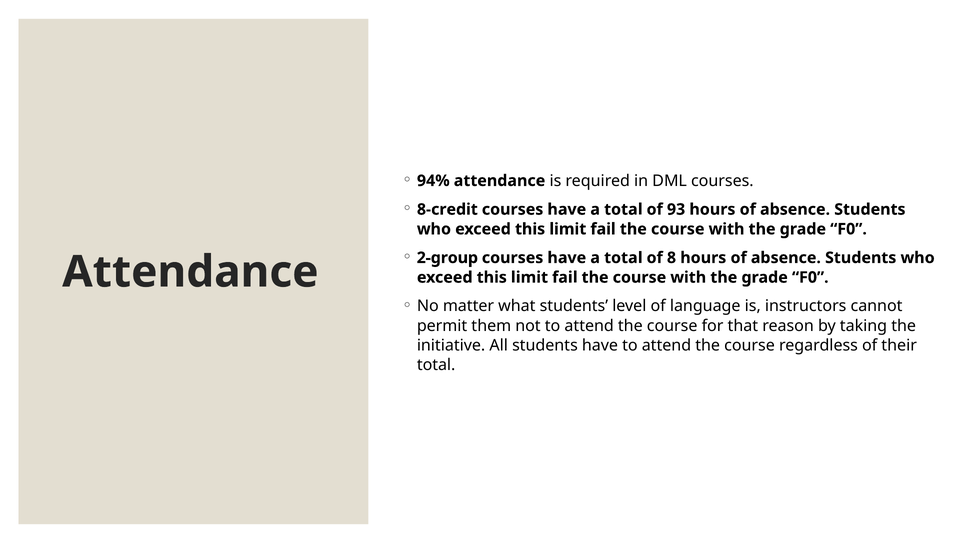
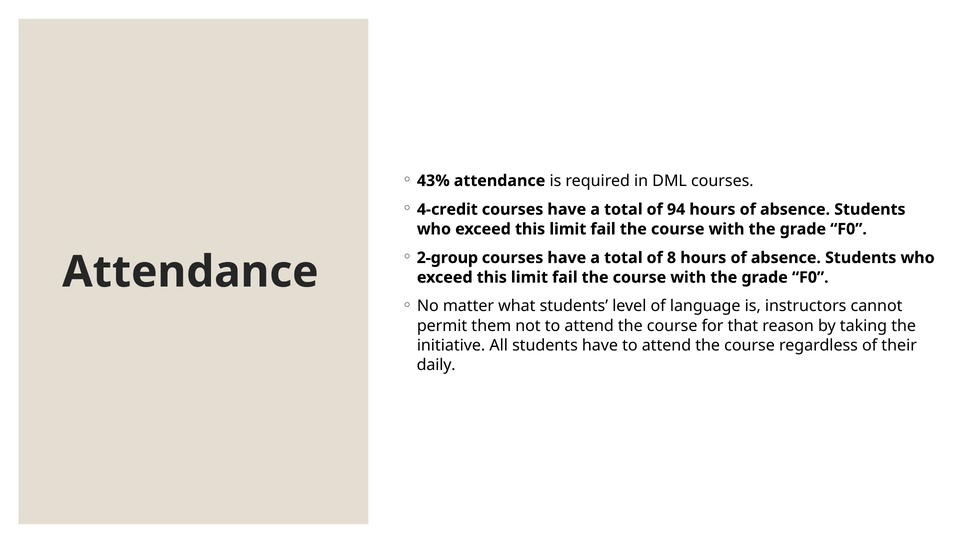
94%: 94% -> 43% (433, 181)
8-credit: 8-credit -> 4-credit (447, 209)
93: 93 -> 94 (676, 209)
total: total -> daily (436, 365)
